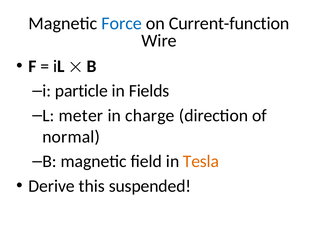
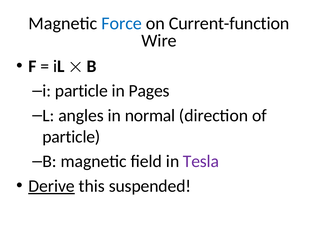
Fields: Fields -> Pages (149, 91)
meter: meter -> angles (81, 116)
charge: charge -> normal (150, 116)
normal: normal -> particle (71, 137)
Tesla colour: orange -> purple (201, 162)
Derive underline: none -> present (52, 186)
